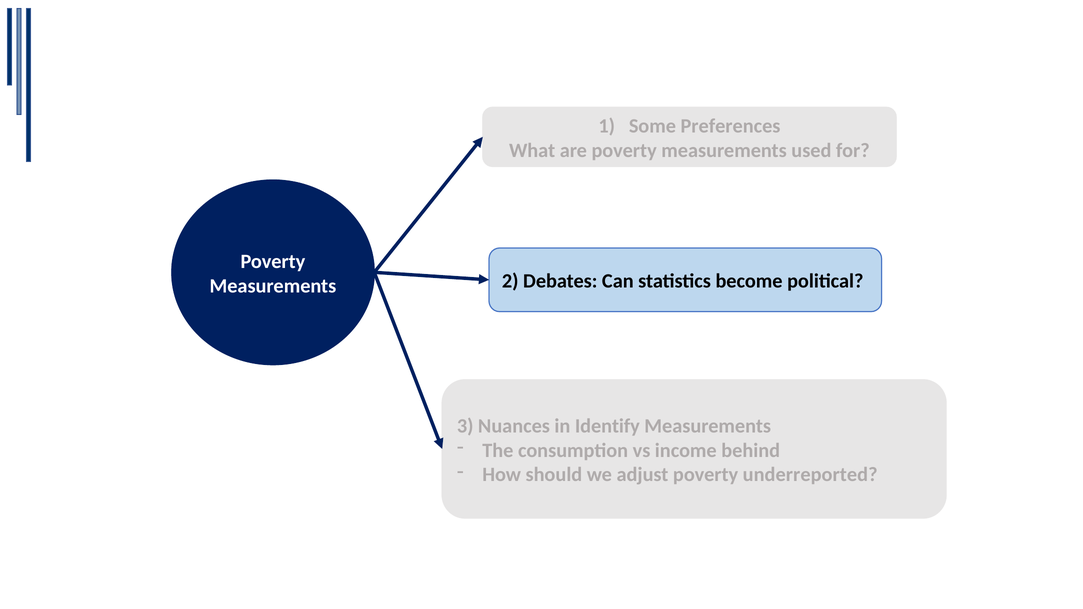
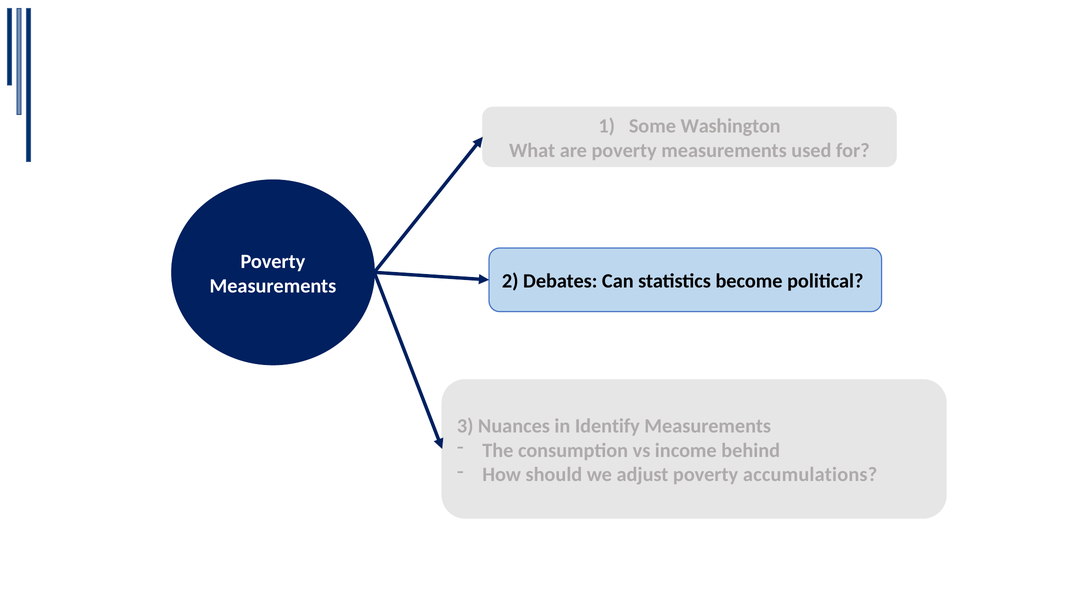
Preferences: Preferences -> Washington (731, 126)
underreported: underreported -> accumulations (810, 475)
